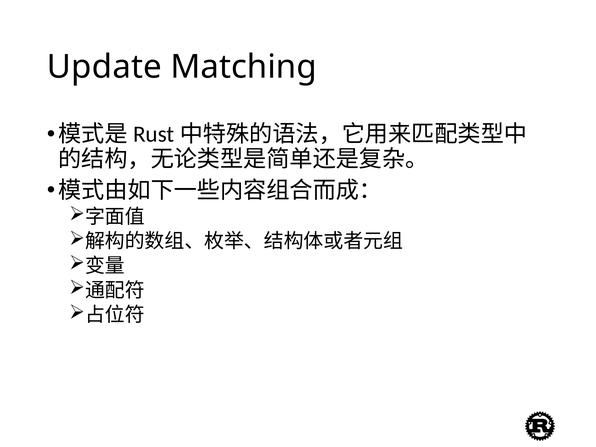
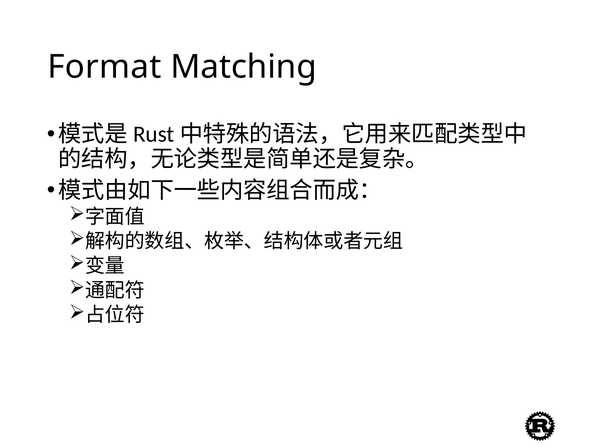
Update: Update -> Format (104, 67)
